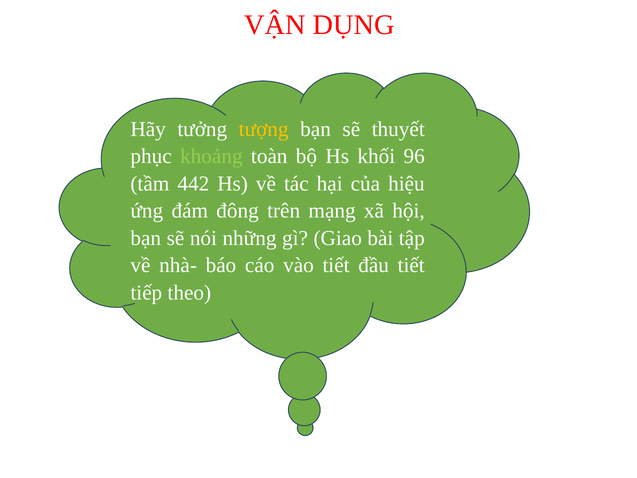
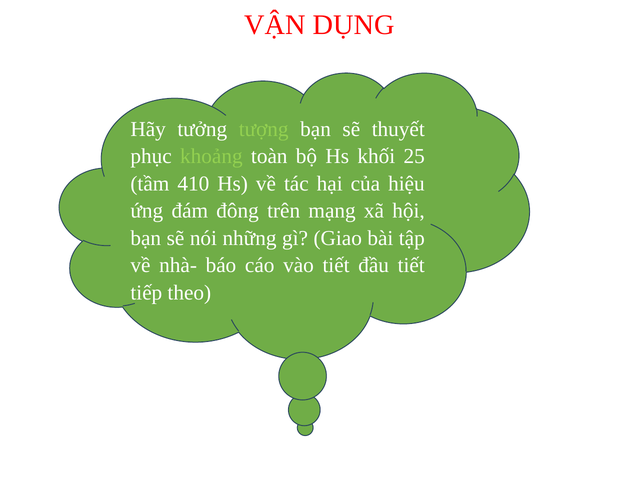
tượng colour: yellow -> light green (264, 129)
96: 96 -> 25 (414, 156)
442: 442 -> 410 (193, 184)
